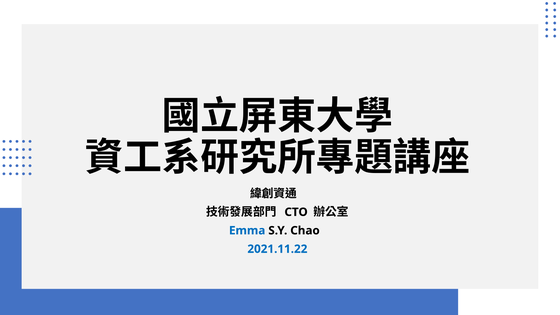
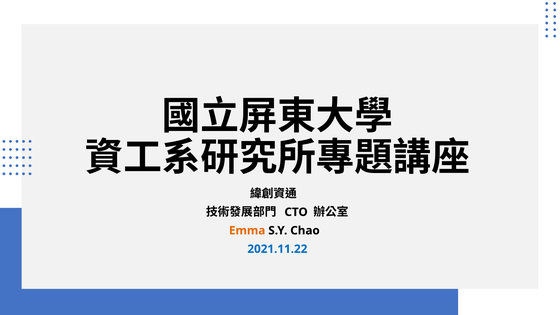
Emma colour: blue -> orange (247, 231)
